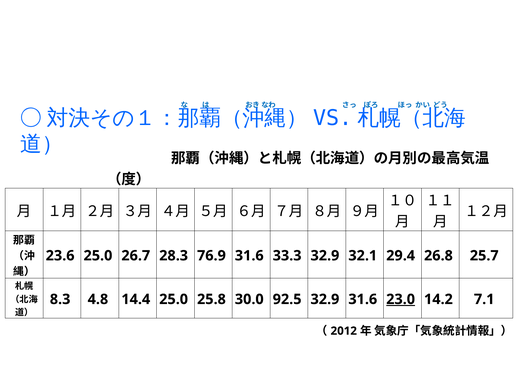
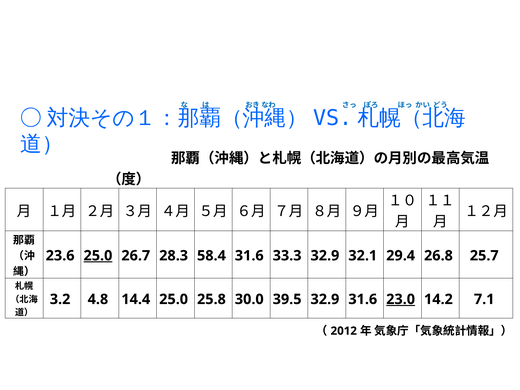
25.0 underline: none -> present (98, 256)
76.9: 76.9 -> 58.4 (211, 256)
8.3: 8.3 -> 3.2 (60, 299)
92.5: 92.5 -> 39.5 (287, 299)
